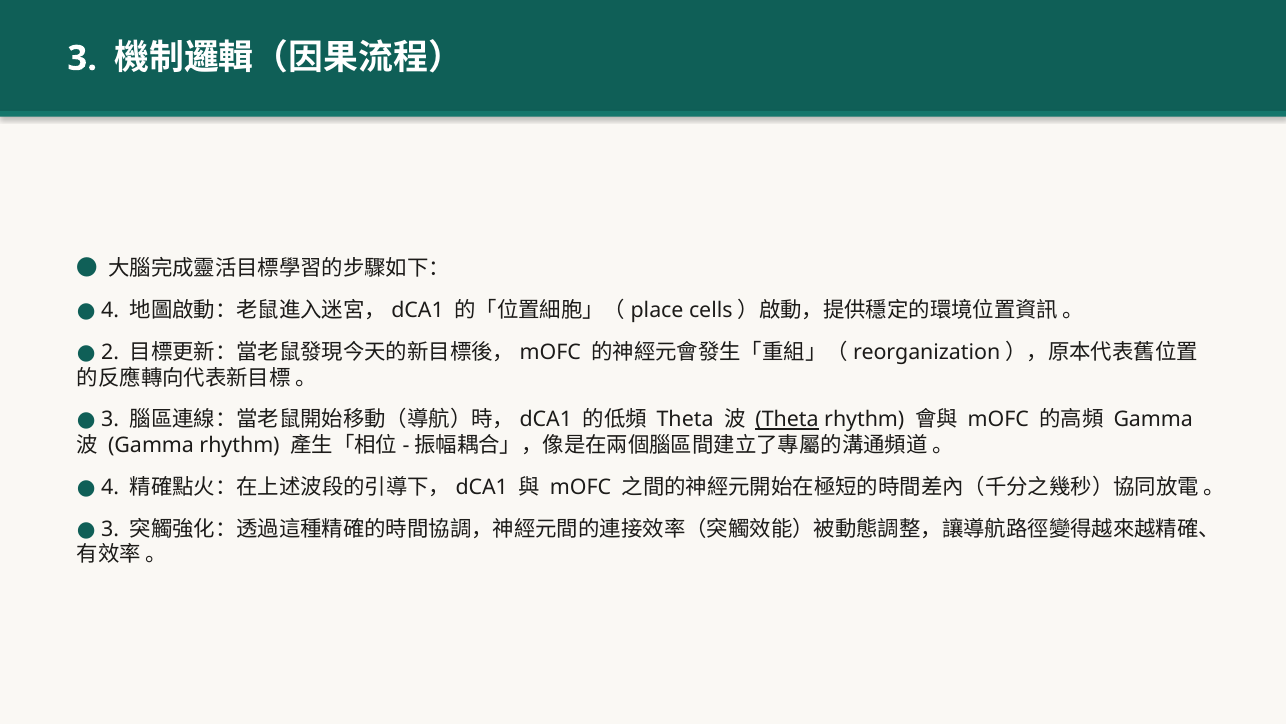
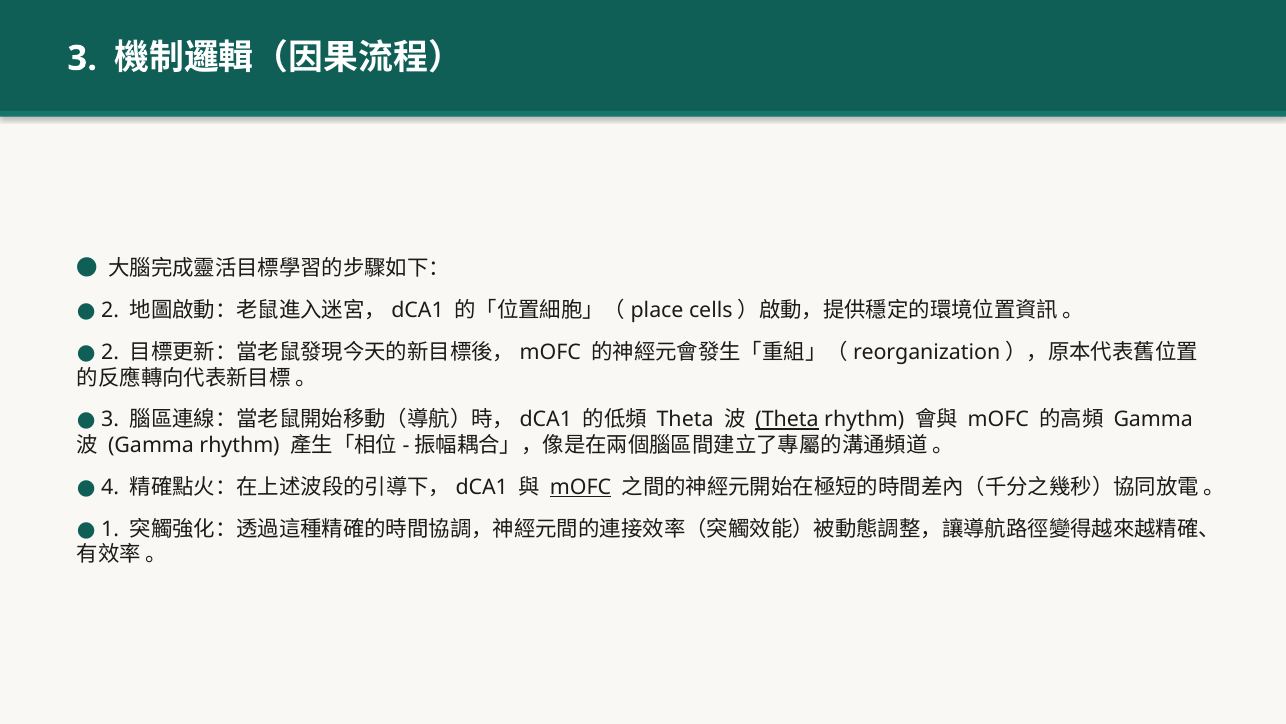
4: 4 -> 2 (110, 310)
mOFC underline: none -> present (580, 487)
3: 3 -> 1 (110, 529)
